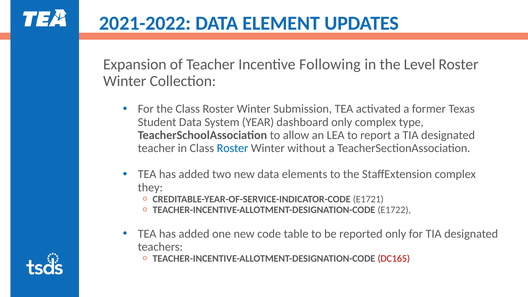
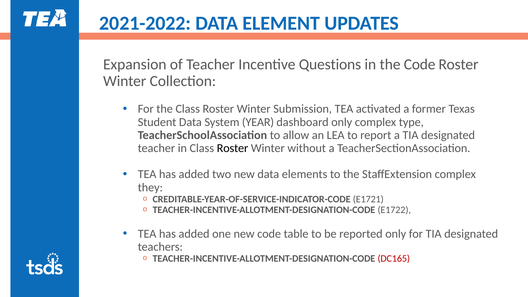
Following: Following -> Questions (330, 64)
the Level: Level -> Code (420, 64)
Roster colour: blue -> black (233, 148)
